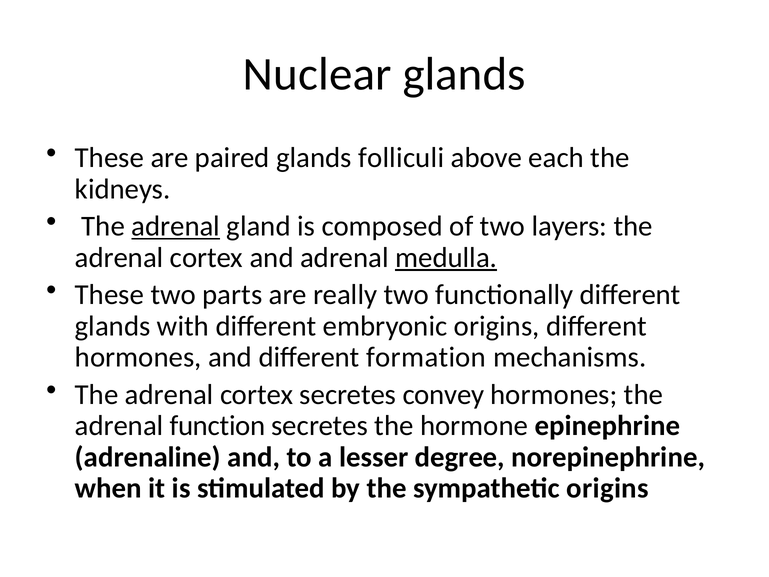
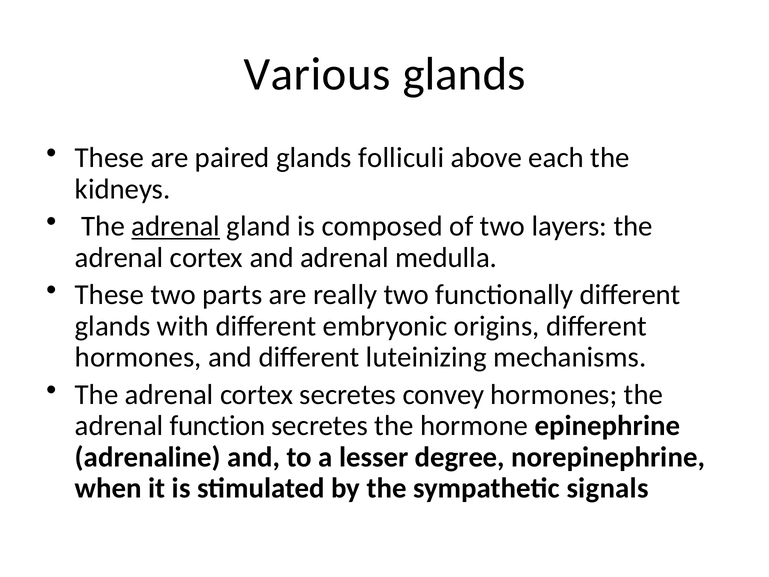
Nuclear: Nuclear -> Various (317, 74)
medulla underline: present -> none (446, 257)
formation: formation -> luteinizing (426, 357)
sympathetic origins: origins -> signals (608, 488)
